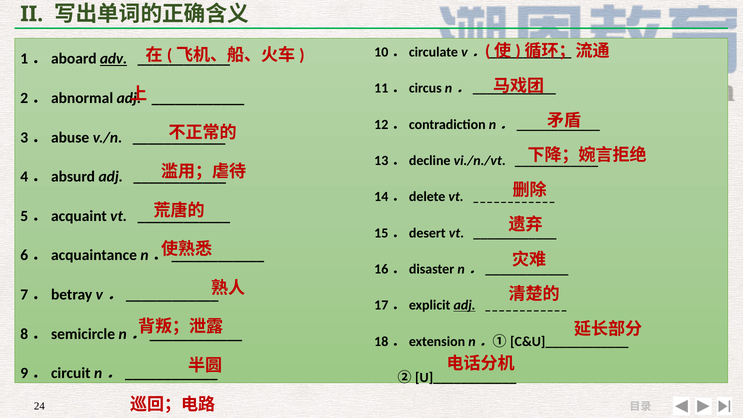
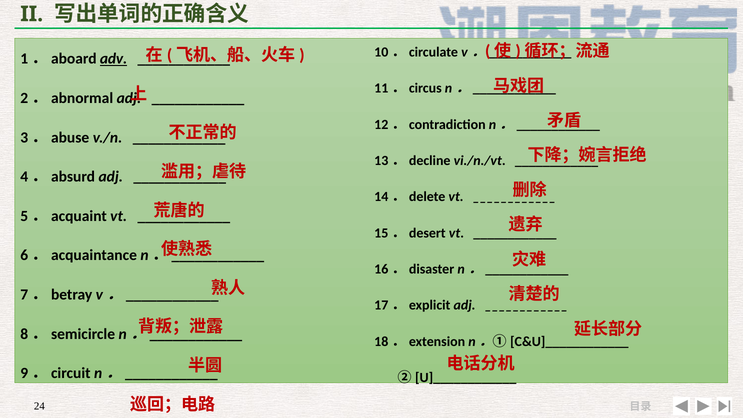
adj underline: present -> none (465, 305)
